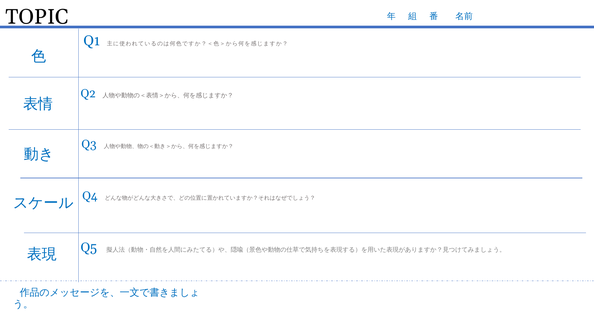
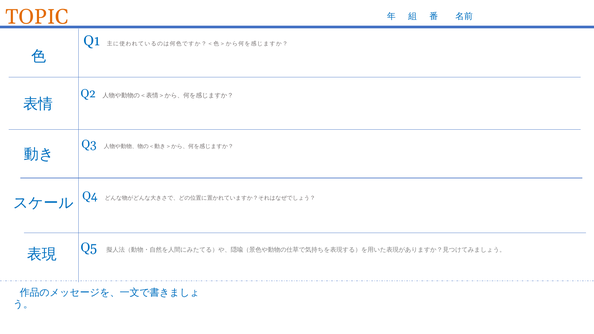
TOPIC colour: black -> orange (37, 17)
